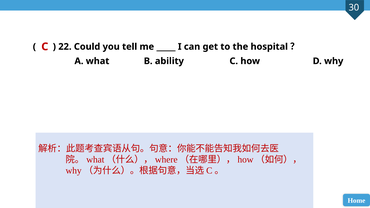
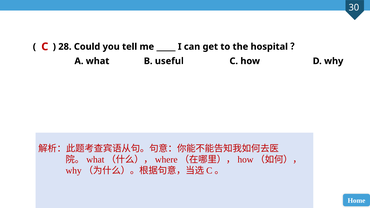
22: 22 -> 28 (65, 47)
ability: ability -> useful (169, 61)
